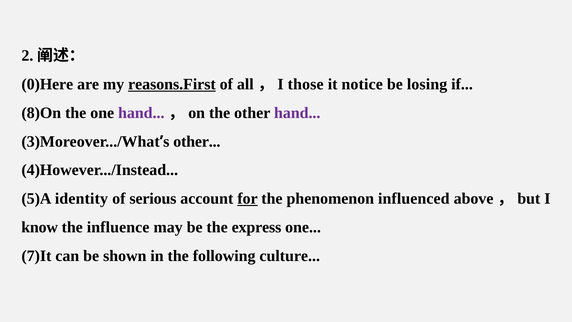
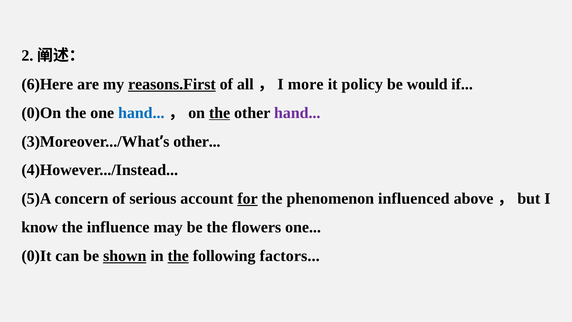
0)Here: 0)Here -> 6)Here (47, 84)
those: those -> more (306, 84)
notice: notice -> policy (362, 84)
losing: losing -> would (427, 84)
8)On: 8)On -> 0)On (41, 113)
hand colour: purple -> blue (141, 113)
the underline: none -> present (220, 113)
identity: identity -> concern (81, 199)
express: express -> flowers (256, 227)
7)It: 7)It -> 0)It (36, 256)
shown underline: none -> present (125, 256)
the underline: none -> present (178, 256)
culture: culture -> factors (290, 256)
